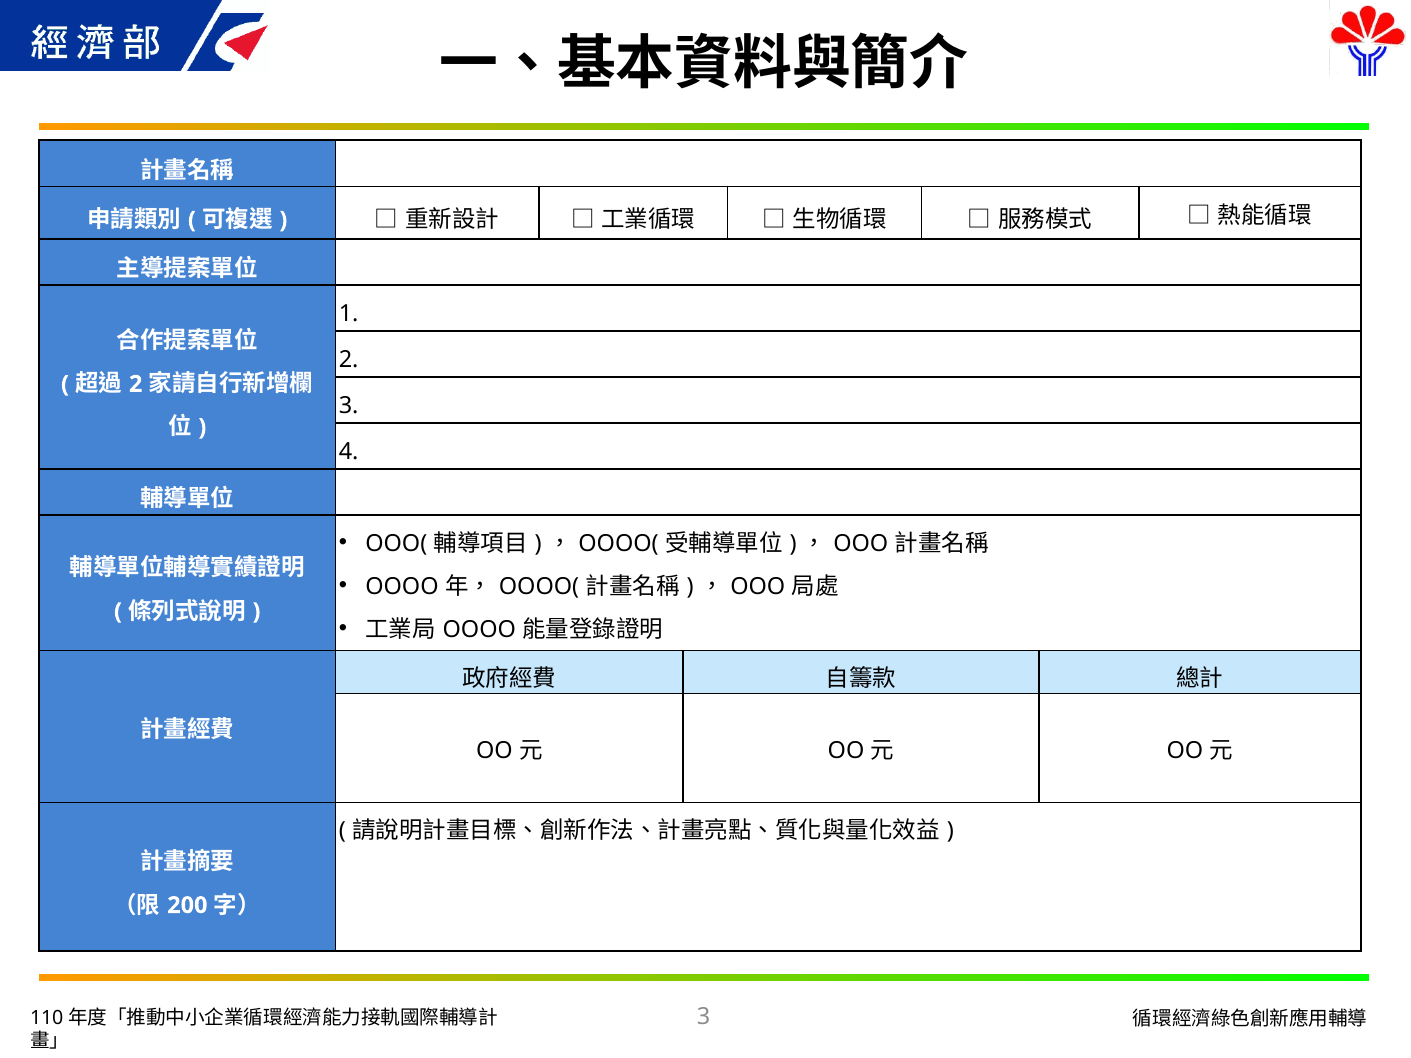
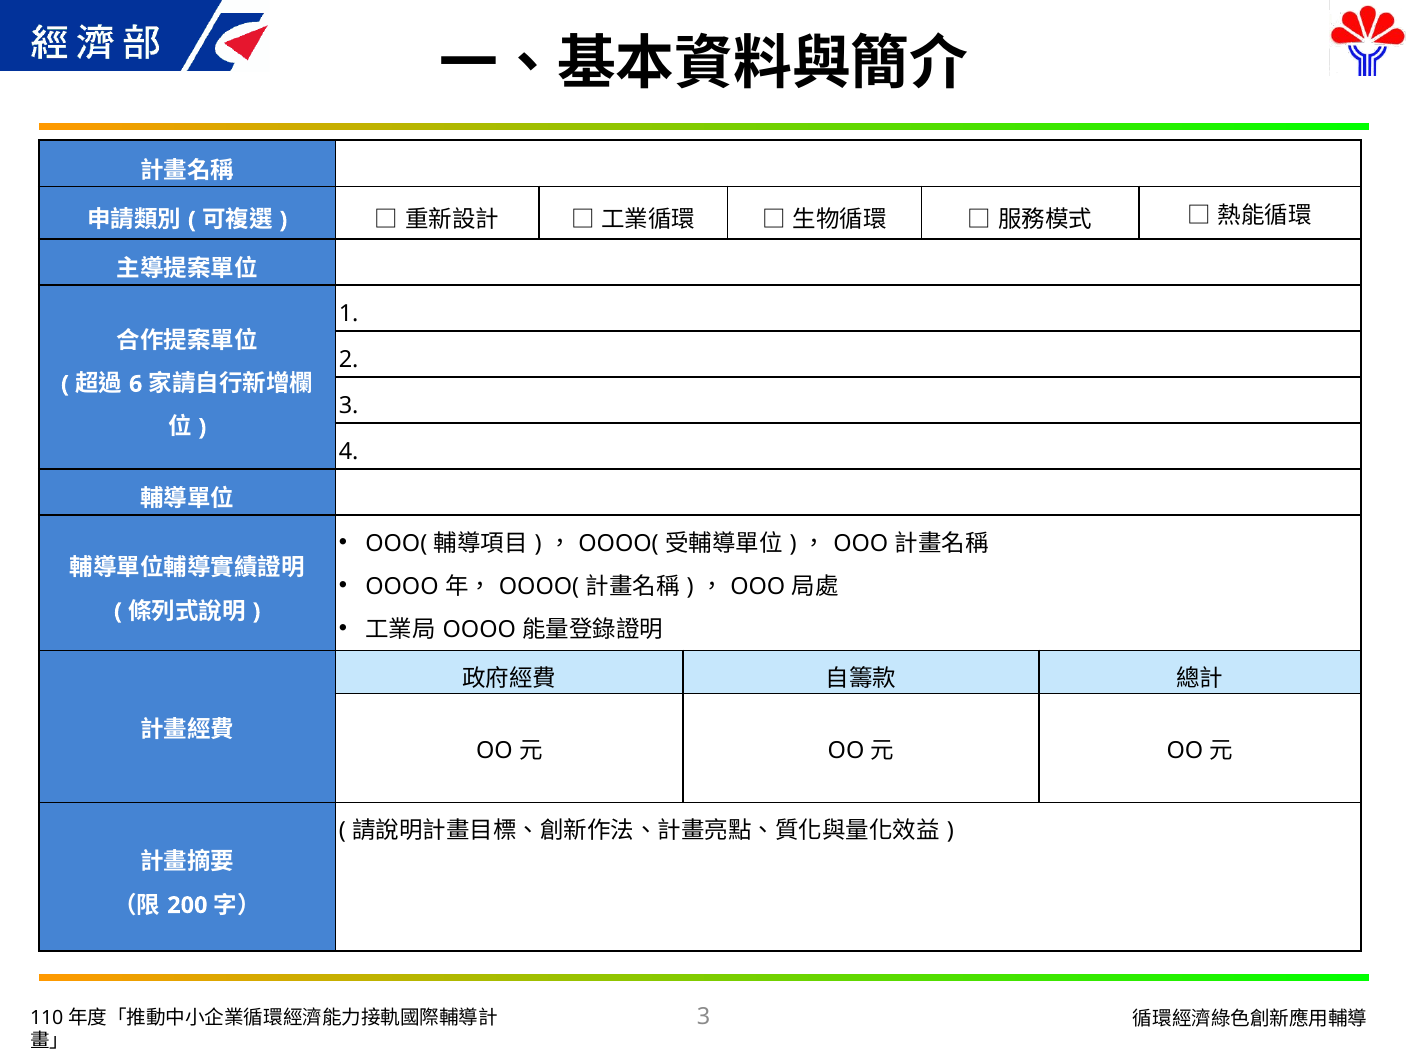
2: 2 -> 6 (136, 384)
